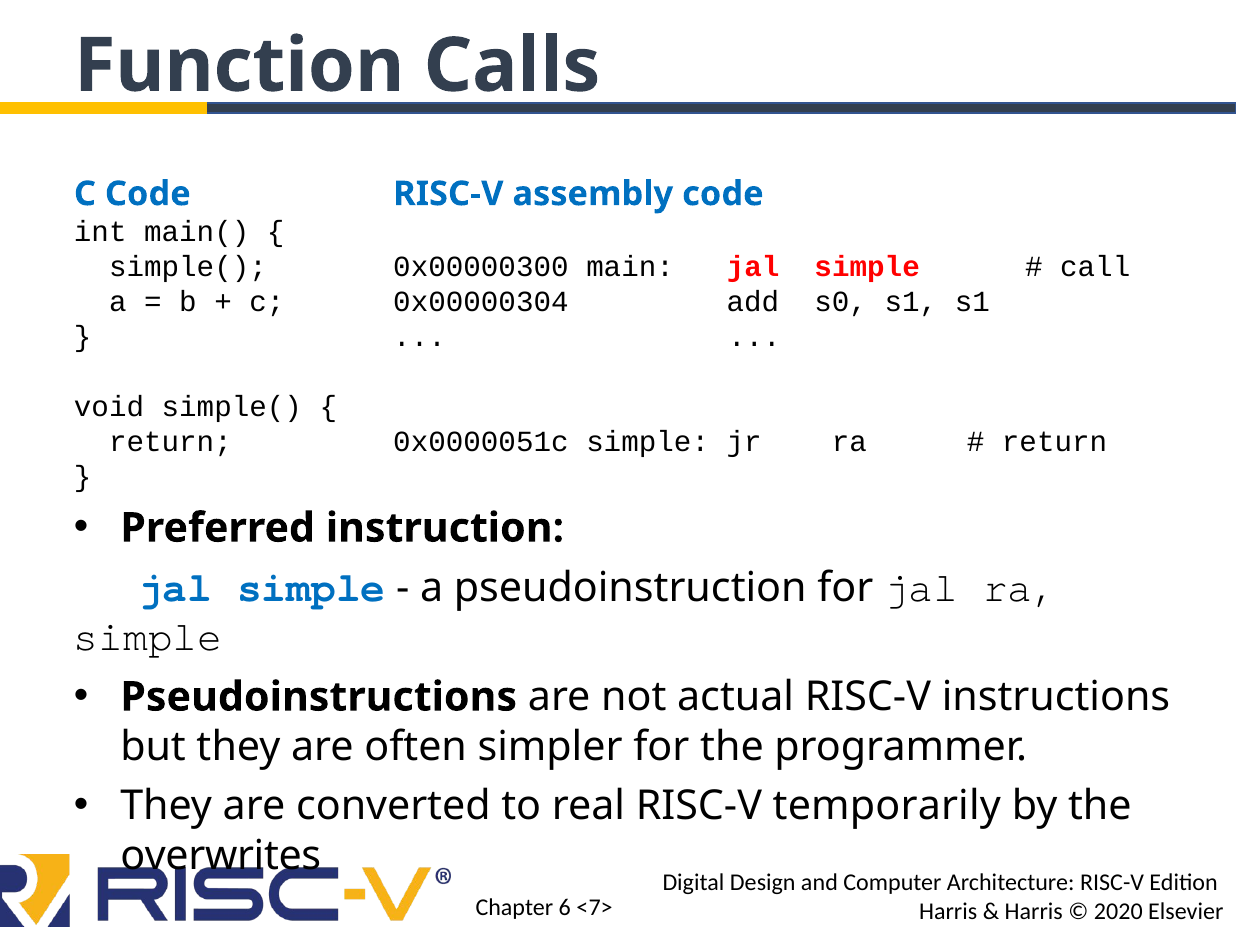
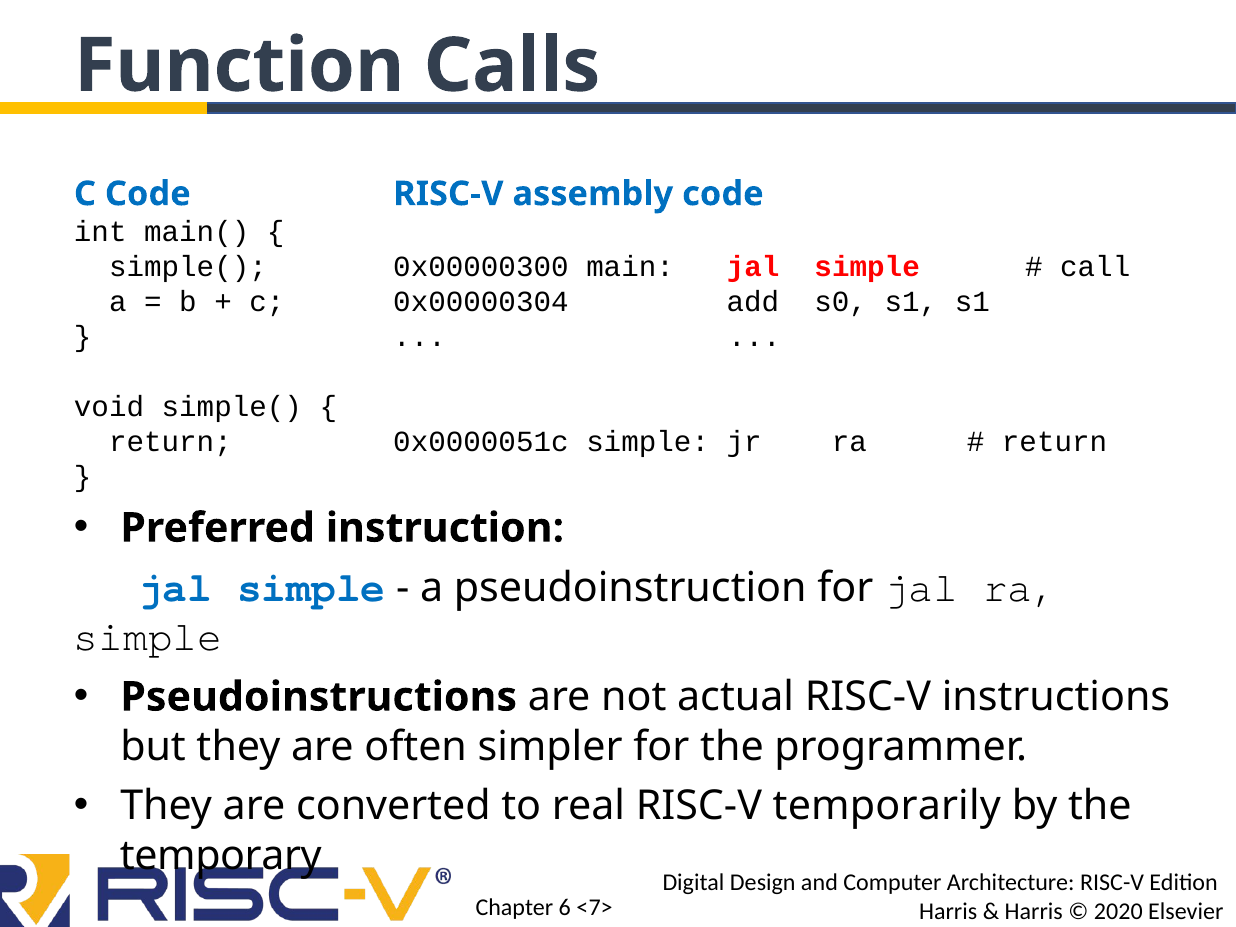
overwrites: overwrites -> temporary (221, 856)
